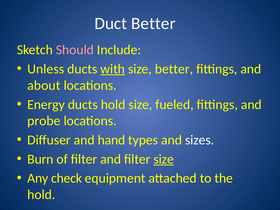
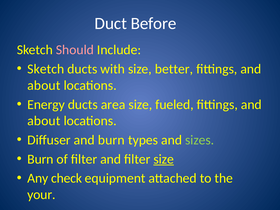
Duct Better: Better -> Before (154, 23)
Unless: Unless -> Sketch (46, 69)
with underline: present -> none (113, 69)
ducts hold: hold -> area (113, 105)
probe: probe -> about (44, 121)
and hand: hand -> burn (111, 140)
sizes colour: white -> light green (200, 140)
hold: hold -> your (41, 195)
